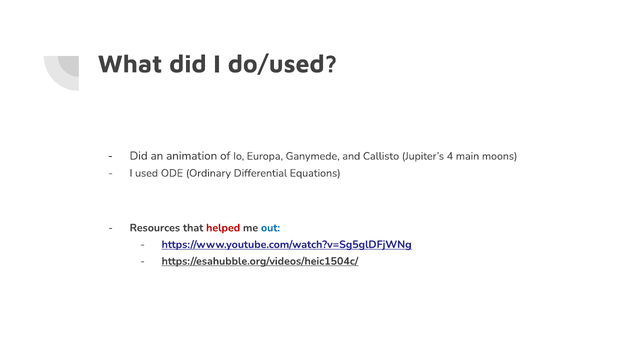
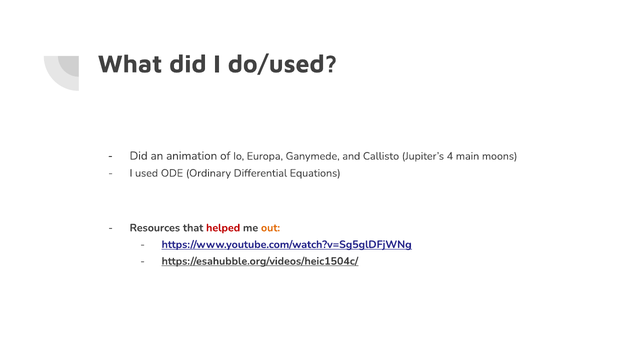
out colour: blue -> orange (271, 228)
